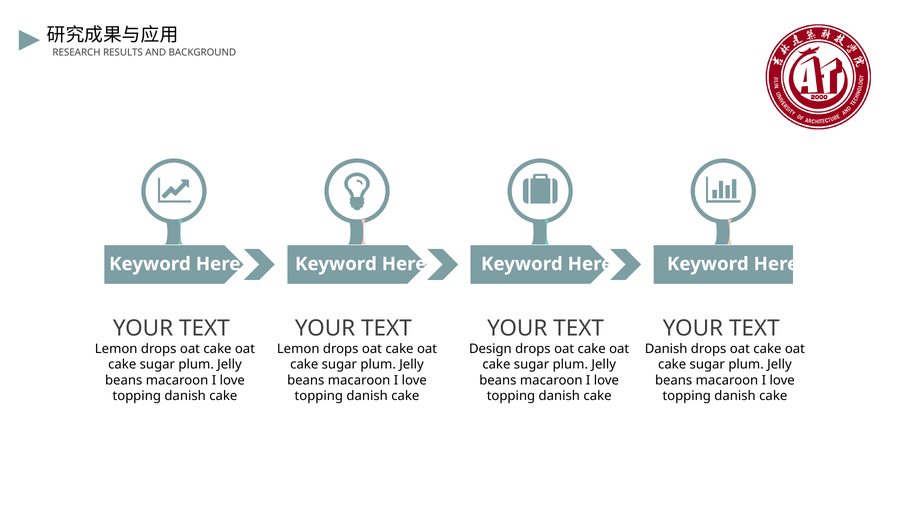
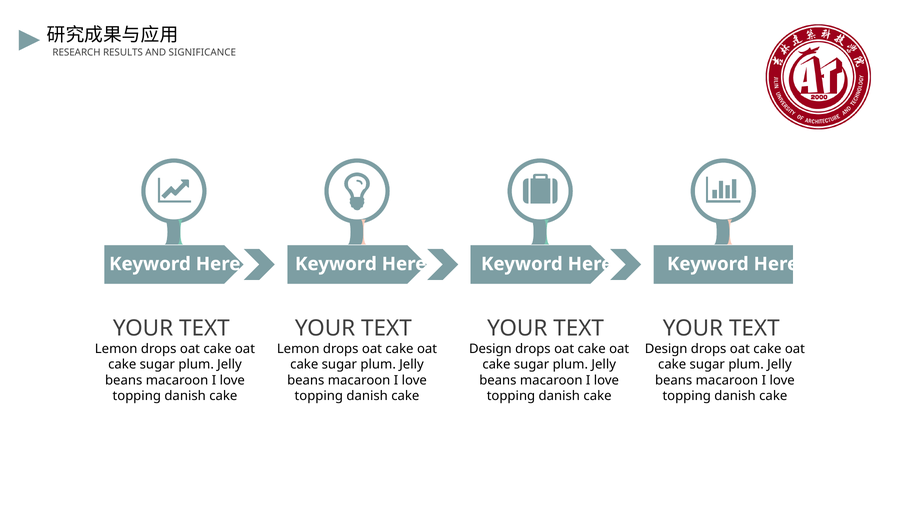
BACKGROUND: BACKGROUND -> SIGNIFICANCE (202, 53)
Danish: Danish -> Design (666, 349)
